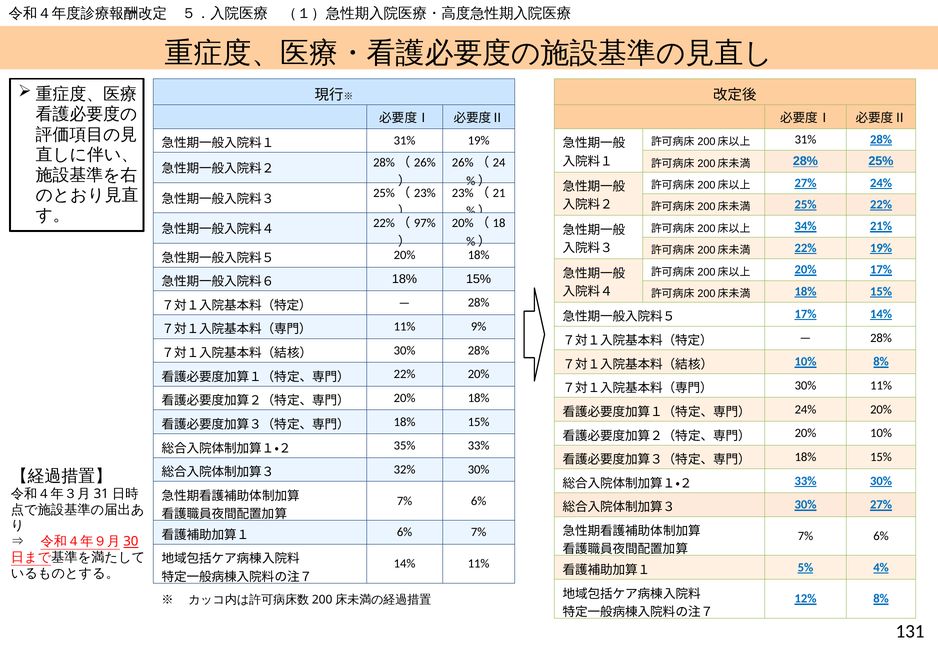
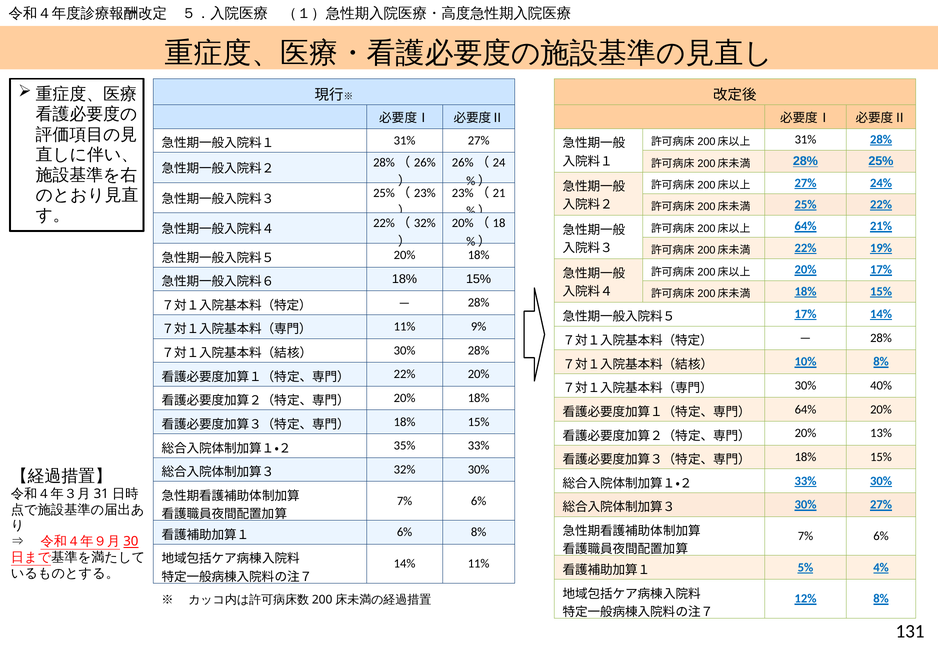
31% 19%: 19% -> 27% (479, 141)
34%: 34% -> 64% (806, 226)
97%: 97% -> 32% (425, 223)
30% 11%: 11% -> 40% (881, 386)
24%: 24% -> 64% (805, 410)
20% 10%: 10% -> 13% (881, 433)
6% 7%: 7% -> 8% (479, 533)
